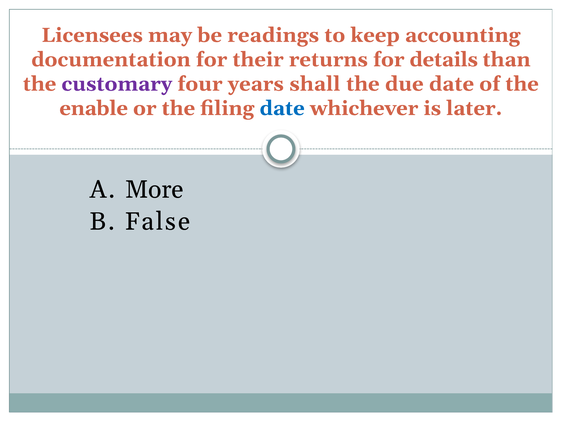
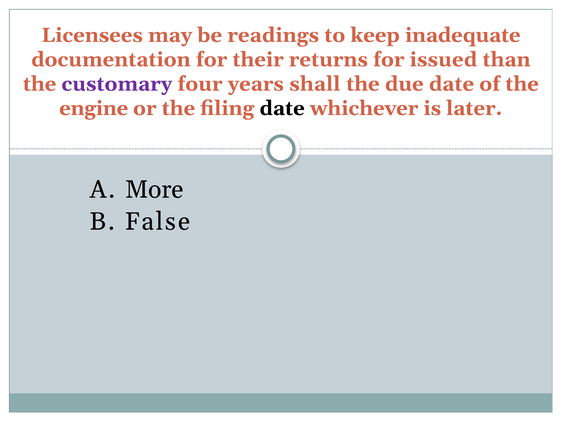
accounting: accounting -> inadequate (463, 35)
details: details -> issued (443, 60)
enable: enable -> engine (94, 108)
date colour: blue -> black (282, 108)
